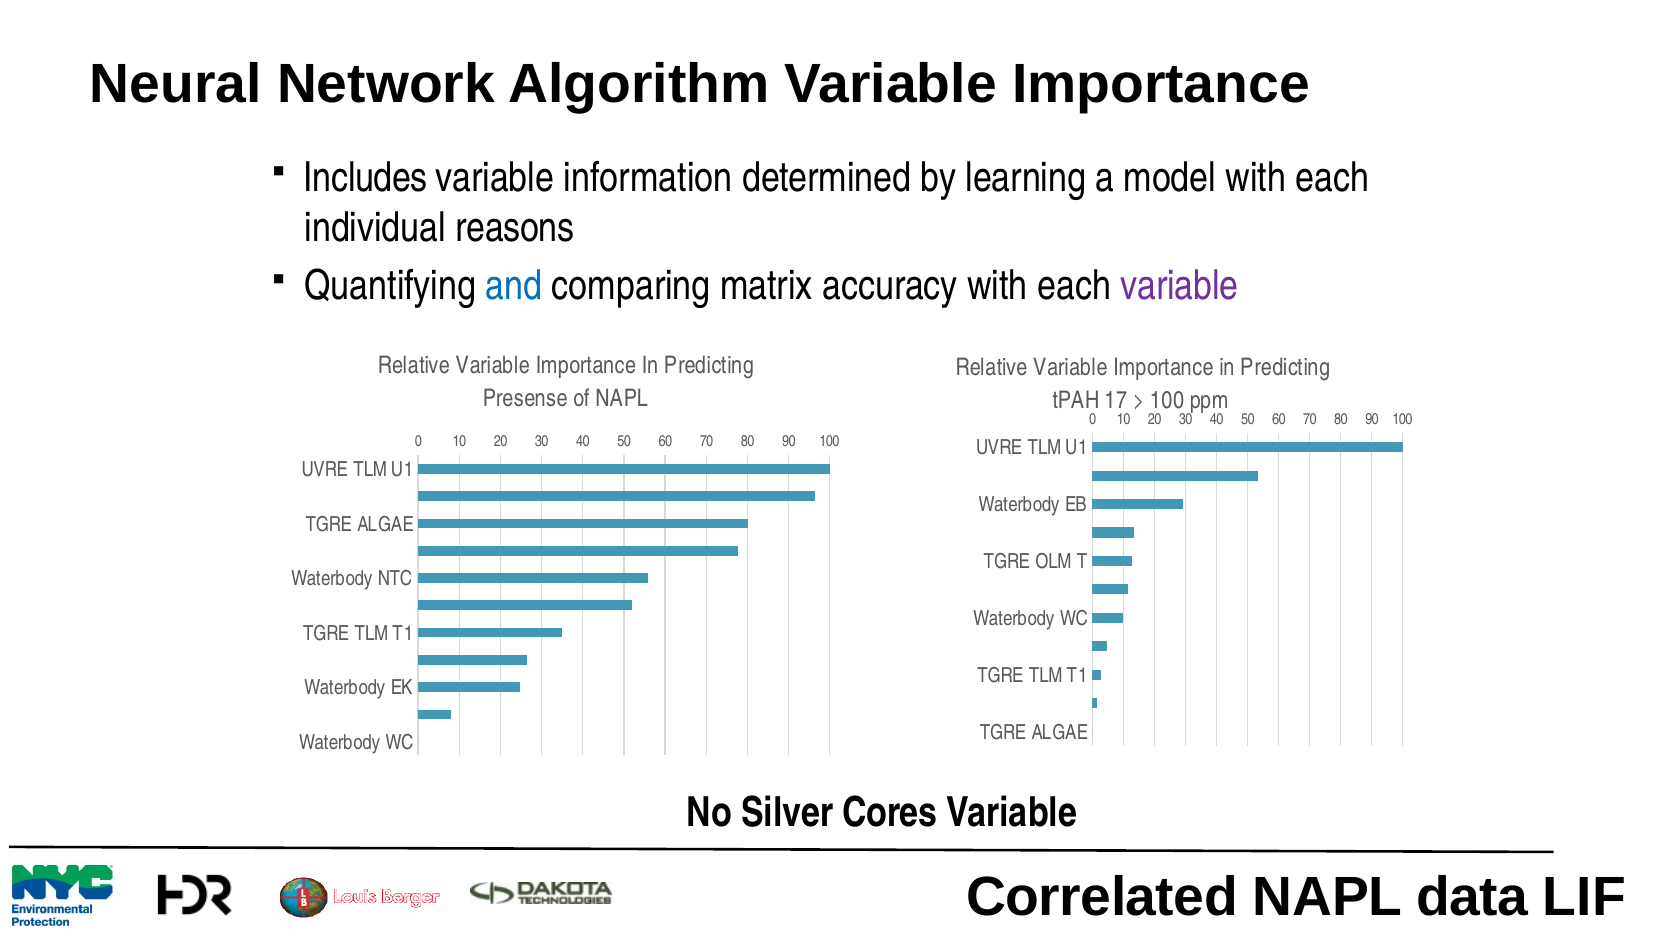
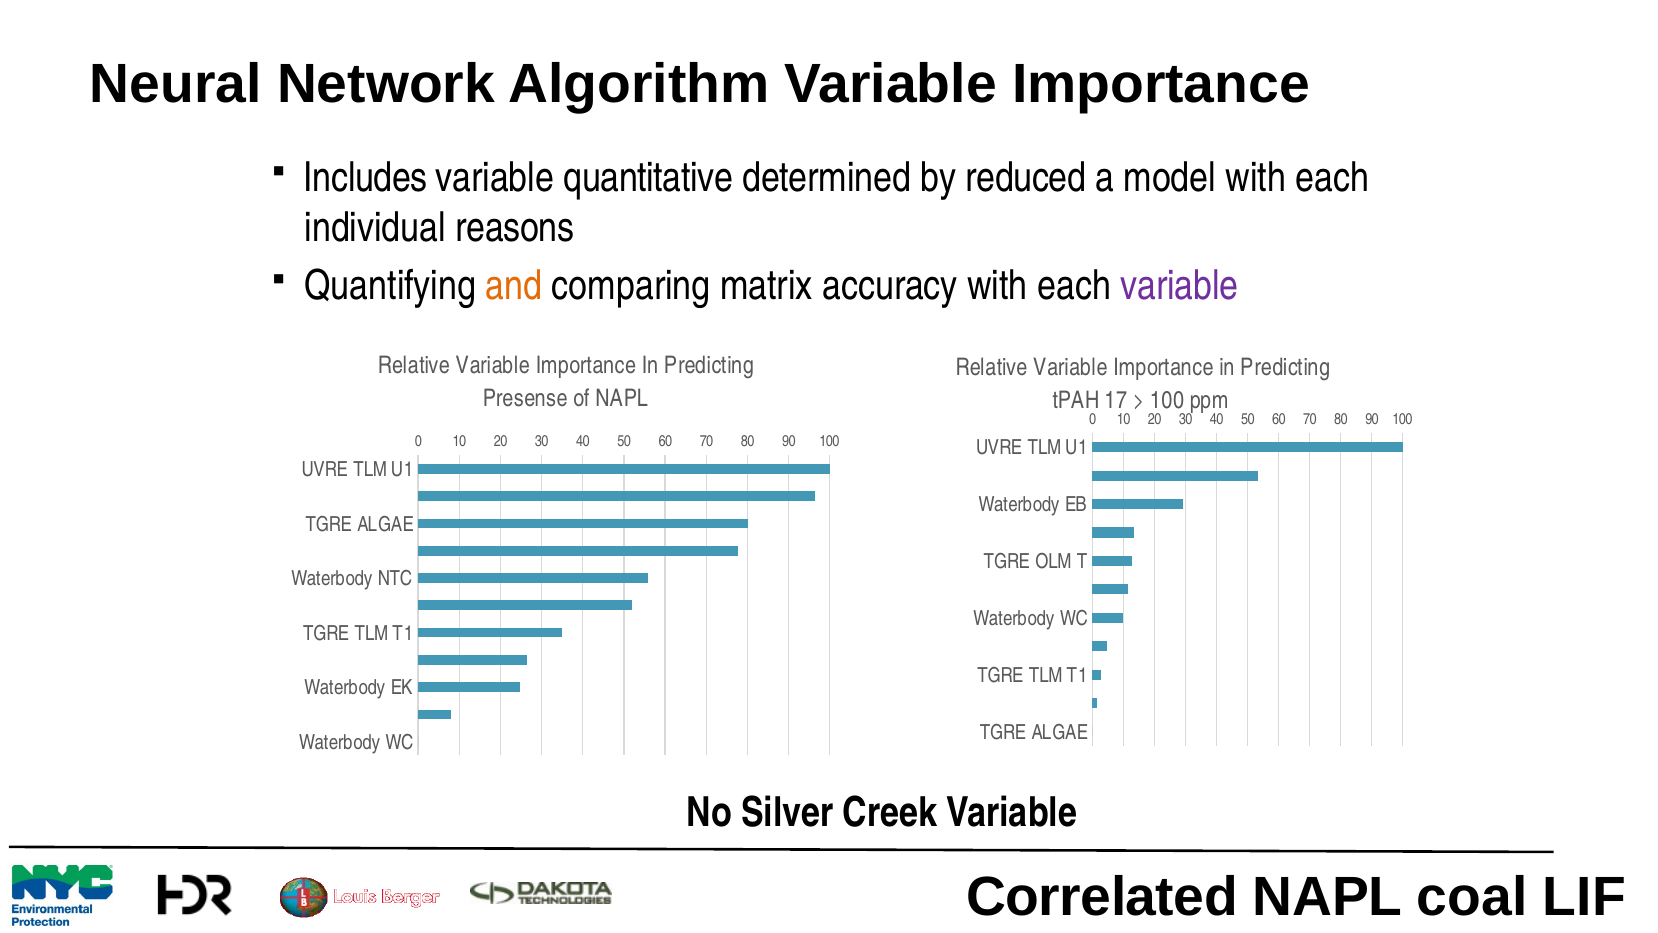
information: information -> quantitative (648, 178)
learning: learning -> reduced (1026, 178)
and colour: blue -> orange (514, 286)
Cores: Cores -> Creek (890, 813)
data: data -> coal (1472, 897)
